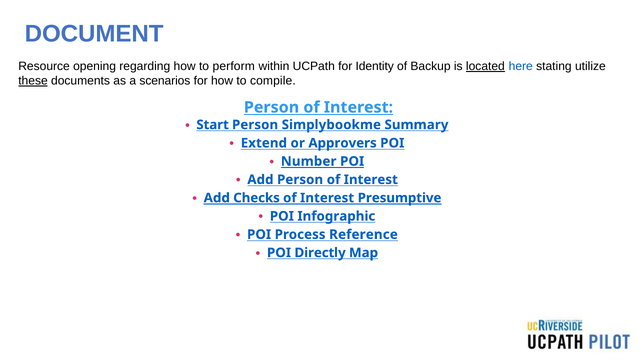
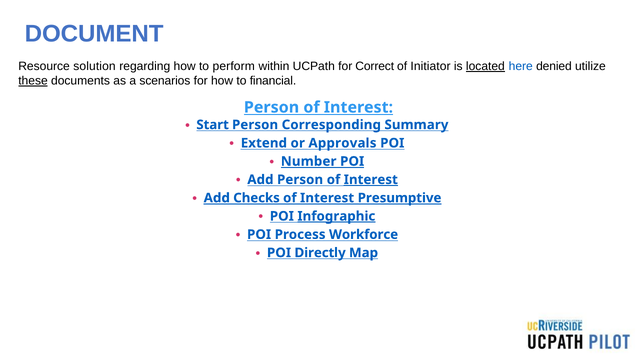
opening: opening -> solution (94, 66)
Identity: Identity -> Correct (375, 66)
Backup: Backup -> Initiator (431, 66)
stating: stating -> denied (554, 66)
compile: compile -> financial (273, 81)
Simplybookme: Simplybookme -> Corresponding (331, 125)
Approvers: Approvers -> Approvals (342, 143)
Interest underline: none -> present (371, 180)
Infographic underline: none -> present (336, 217)
Reference: Reference -> Workforce (364, 235)
